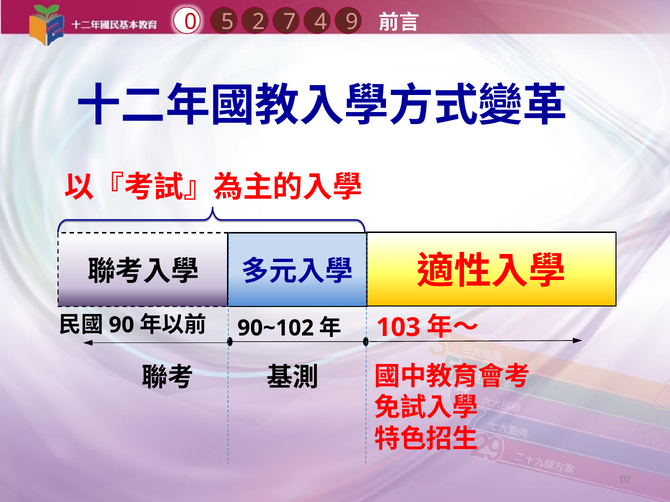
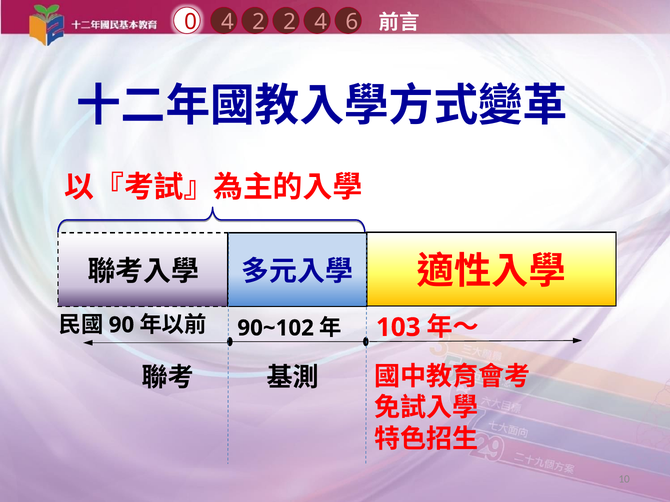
0 5: 5 -> 4 (227, 22)
2 7: 7 -> 2 (290, 22)
9: 9 -> 6 (352, 22)
